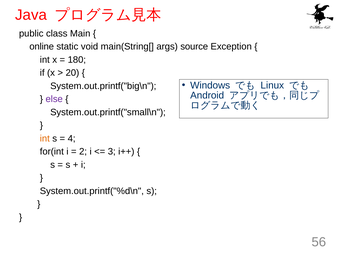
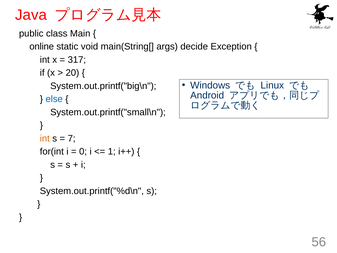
source: source -> decide (194, 47)
180: 180 -> 317 (77, 60)
else colour: purple -> blue (54, 99)
4: 4 -> 7 (72, 138)
2: 2 -> 0 (83, 151)
3: 3 -> 1 (112, 151)
